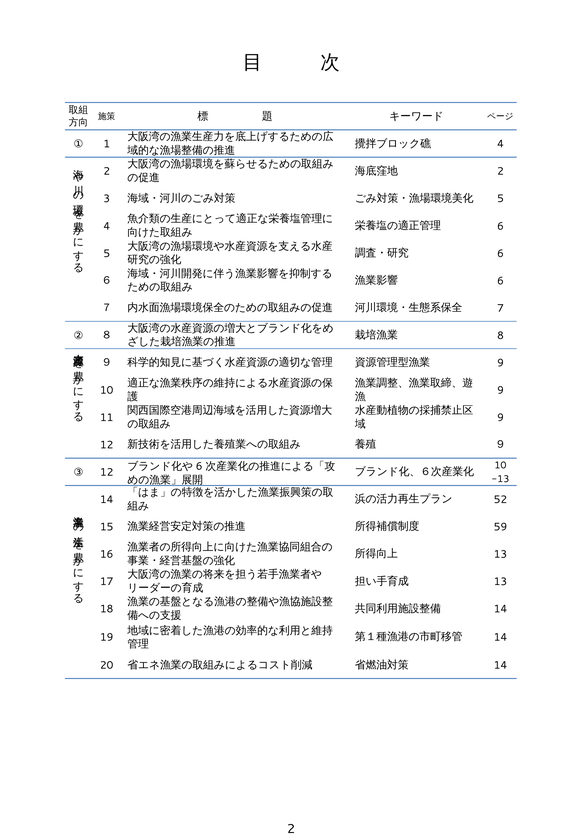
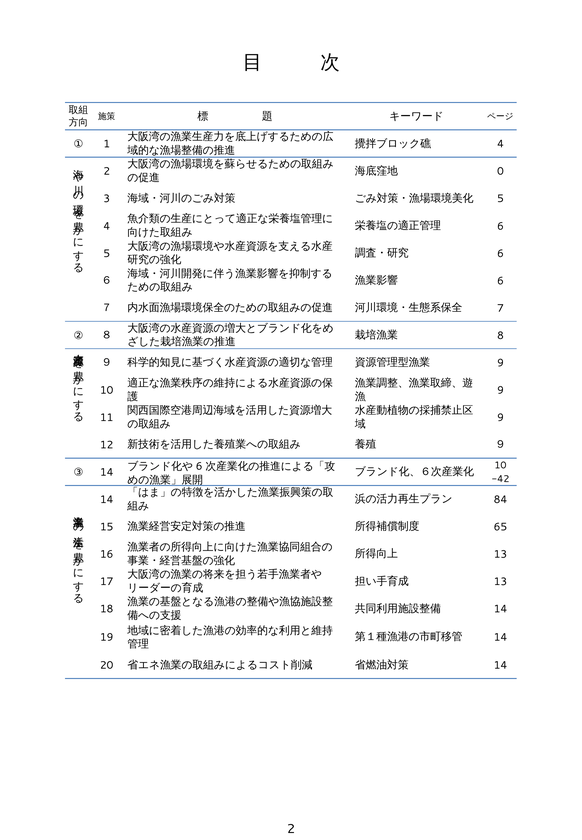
2: 2 -> 0 (500, 172)
③ 12: 12 -> 14 (107, 473)
-13: -13 -> -42 (500, 480)
52: 52 -> 84 (500, 500)
59: 59 -> 65 (500, 527)
